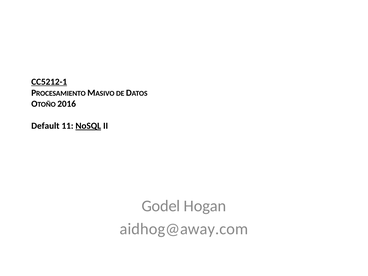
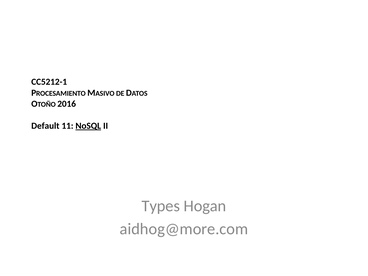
CC5212-1 underline: present -> none (49, 82)
Godel: Godel -> Types (161, 206)
aidhog@away.com: aidhog@away.com -> aidhog@more.com (184, 229)
